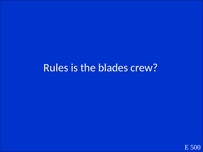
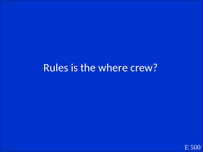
blades: blades -> where (113, 68)
